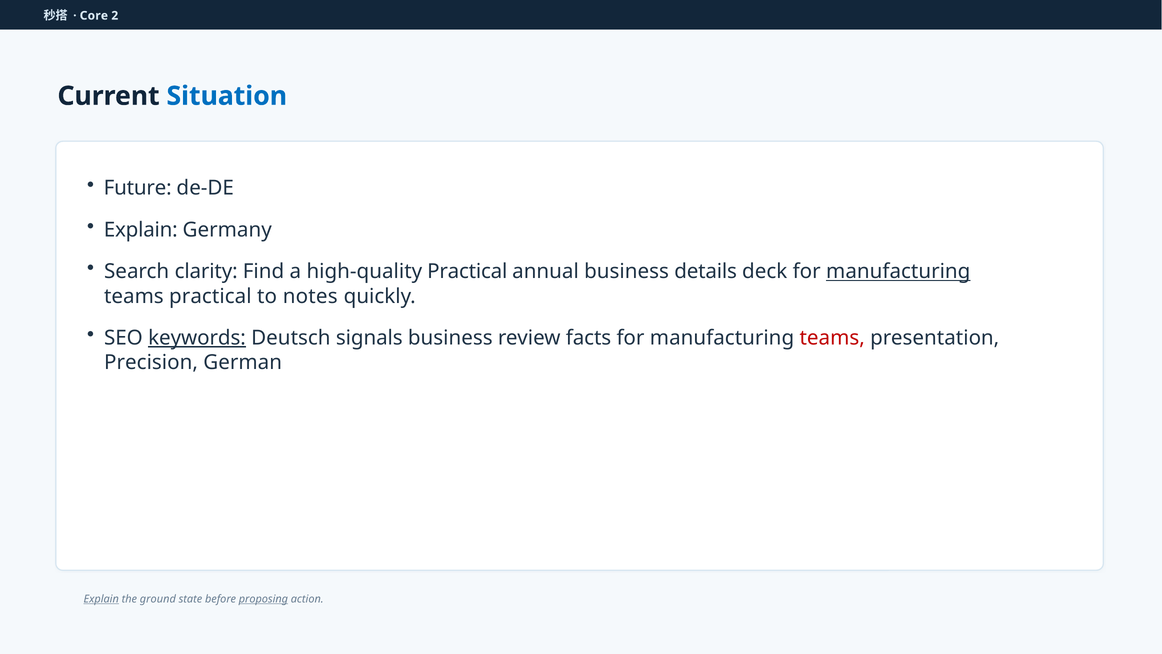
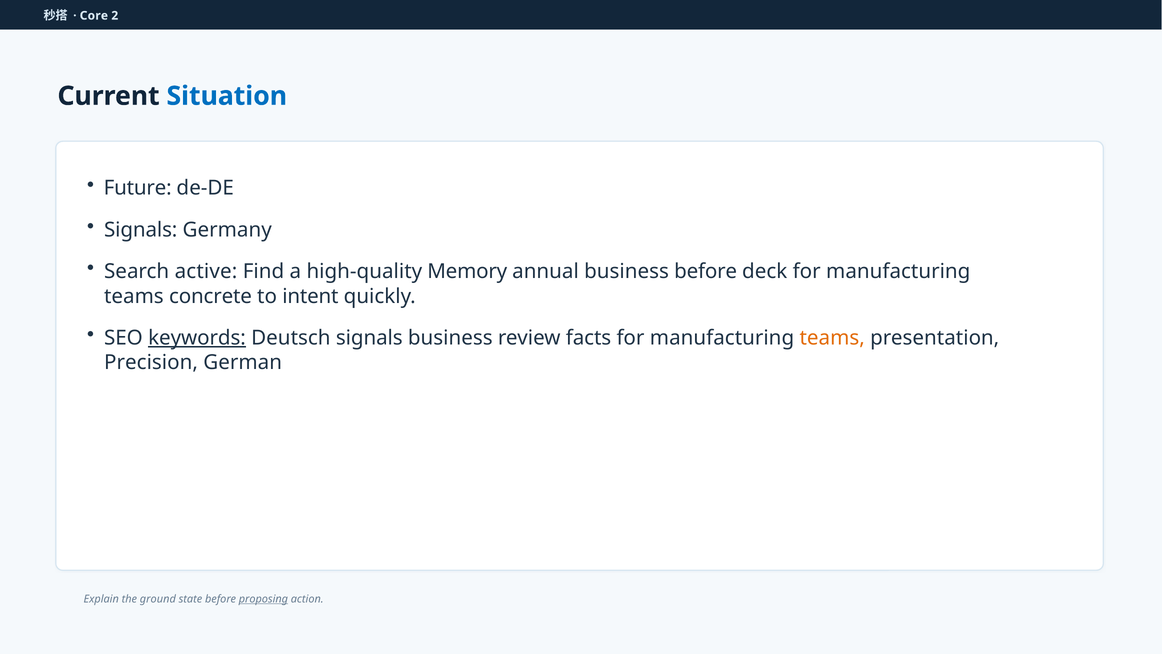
Explain: Explain -> Signals (141, 230)
clarity: clarity -> active (206, 271)
high-quality Practical: Practical -> Memory (467, 271)
business details: details -> before (706, 271)
manufacturing underline: present -> none (898, 271)
teams practical: practical -> concrete (211, 296)
notes: notes -> intent (310, 296)
teams colour: red -> orange (832, 338)
Explain underline: present -> none (101, 599)
